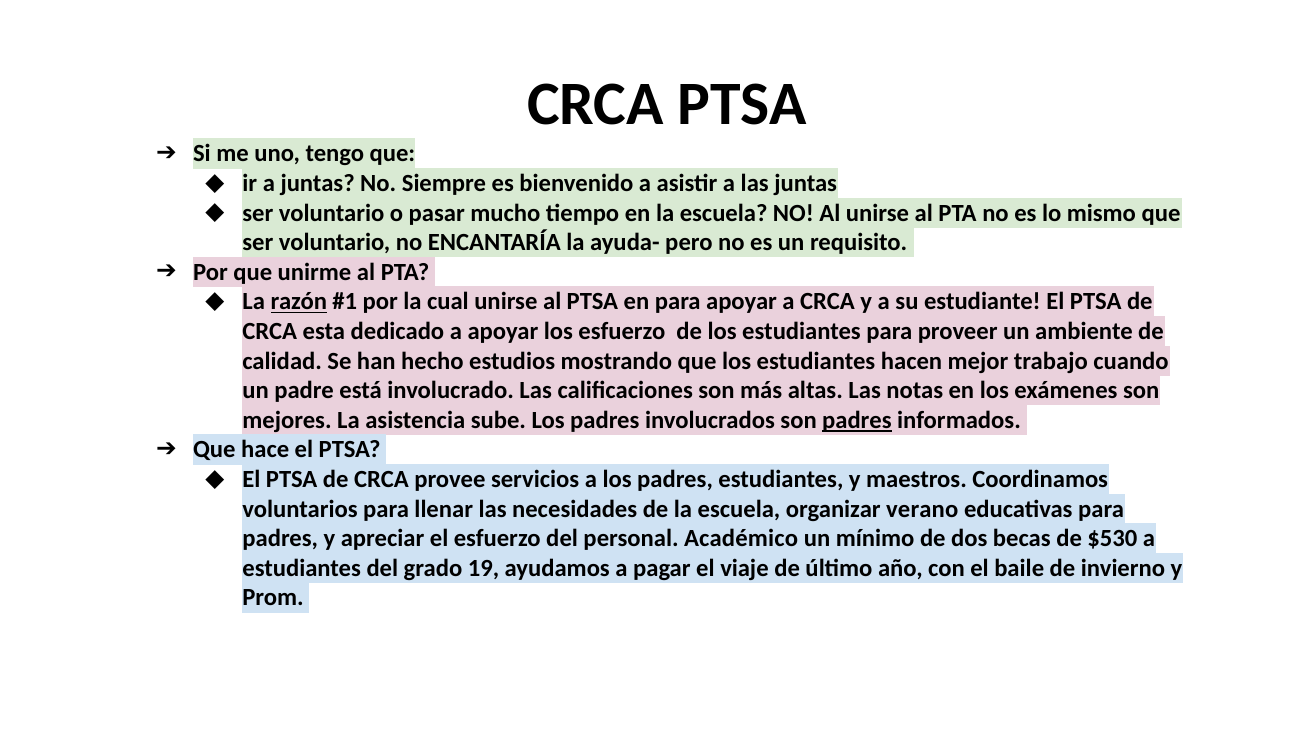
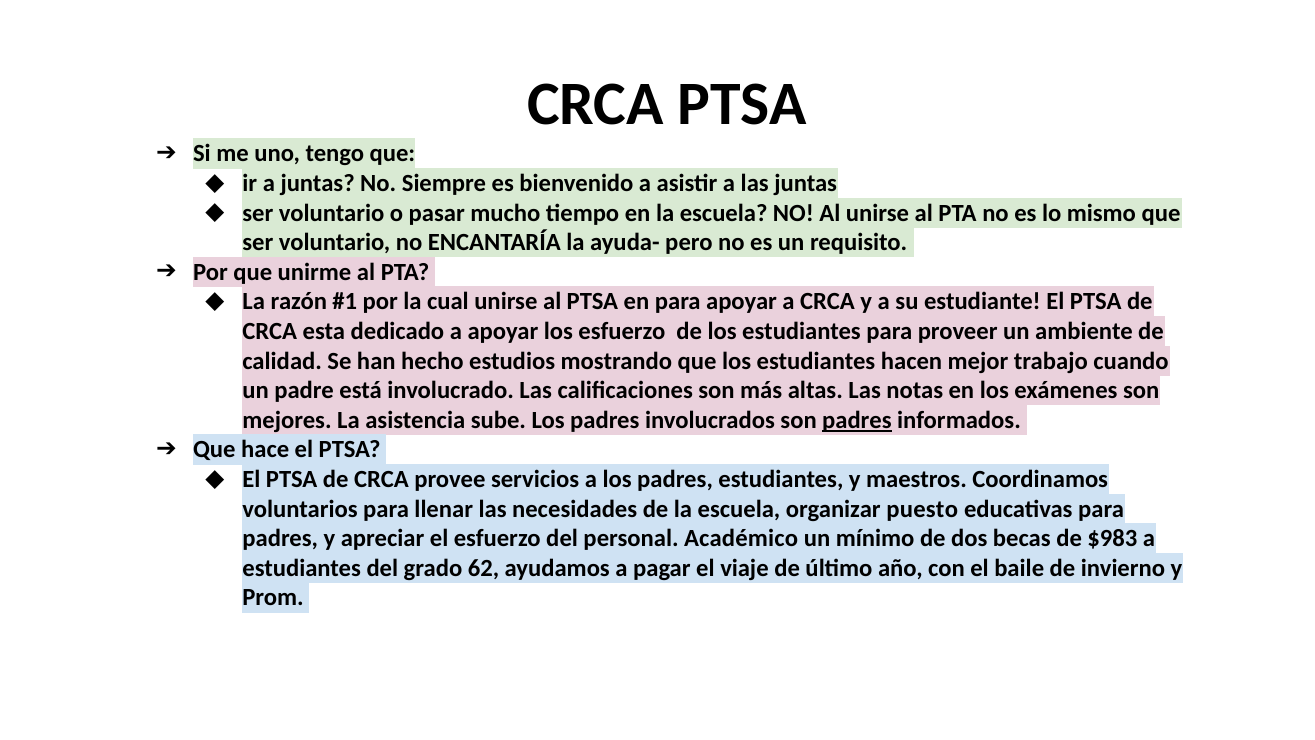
razón underline: present -> none (299, 302)
verano: verano -> puesto (922, 509)
$530: $530 -> $983 (1112, 538)
19: 19 -> 62 (484, 568)
